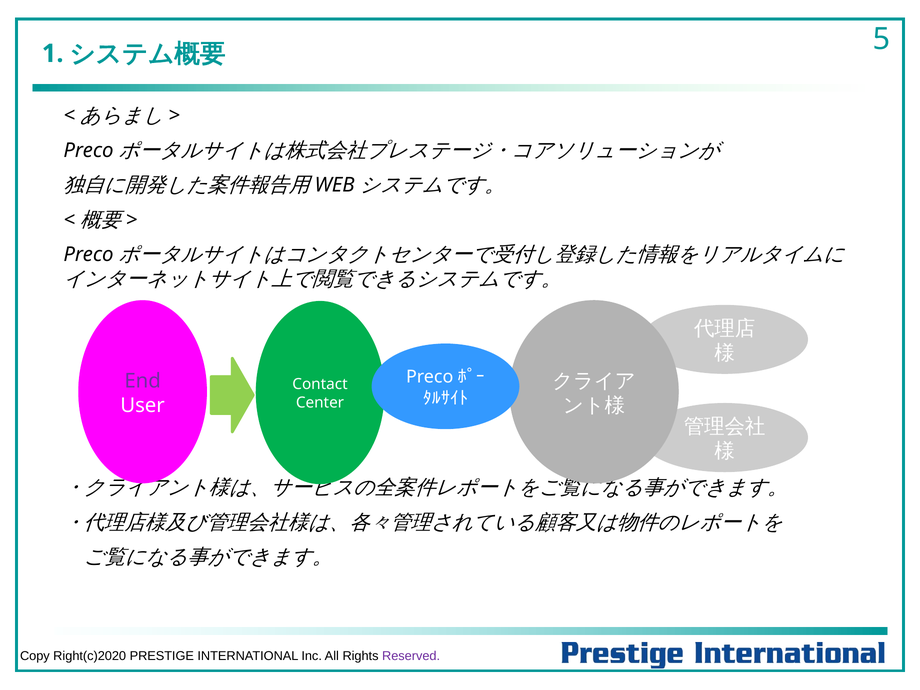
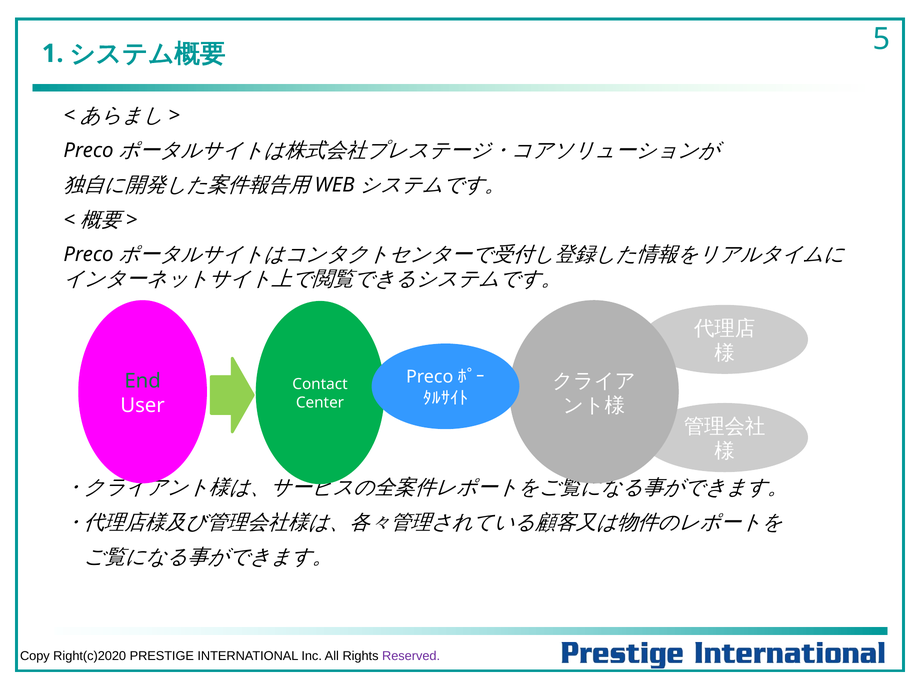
End colour: purple -> green (143, 381)
